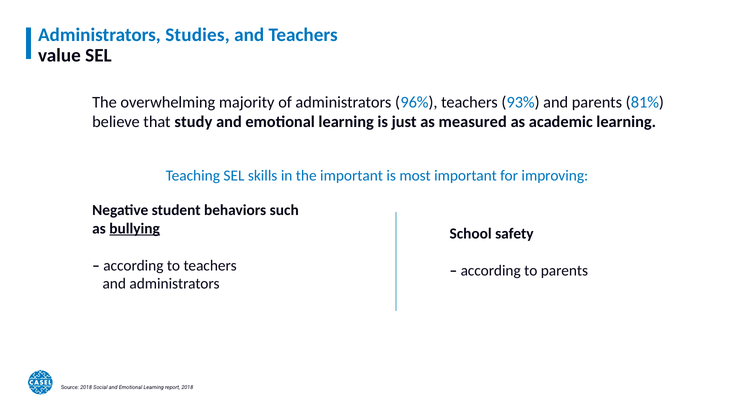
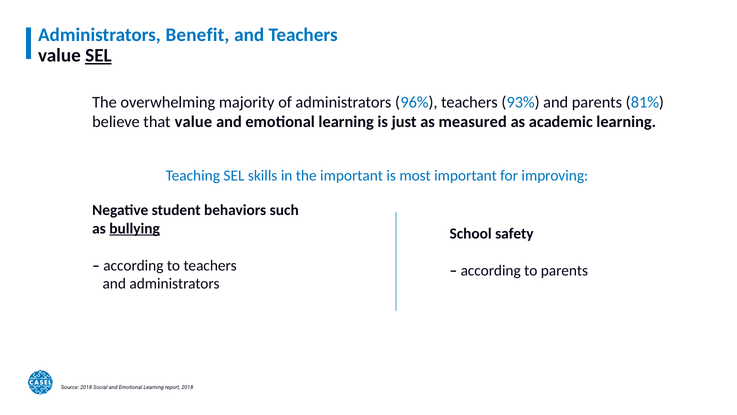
Studies: Studies -> Benefit (197, 35)
SEL underline: none -> present (98, 55)
that study: study -> value (193, 122)
